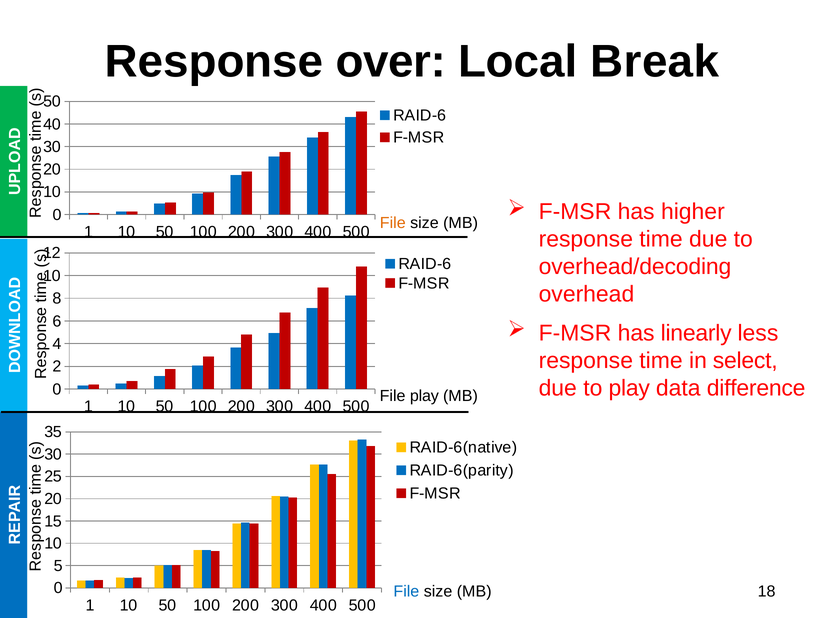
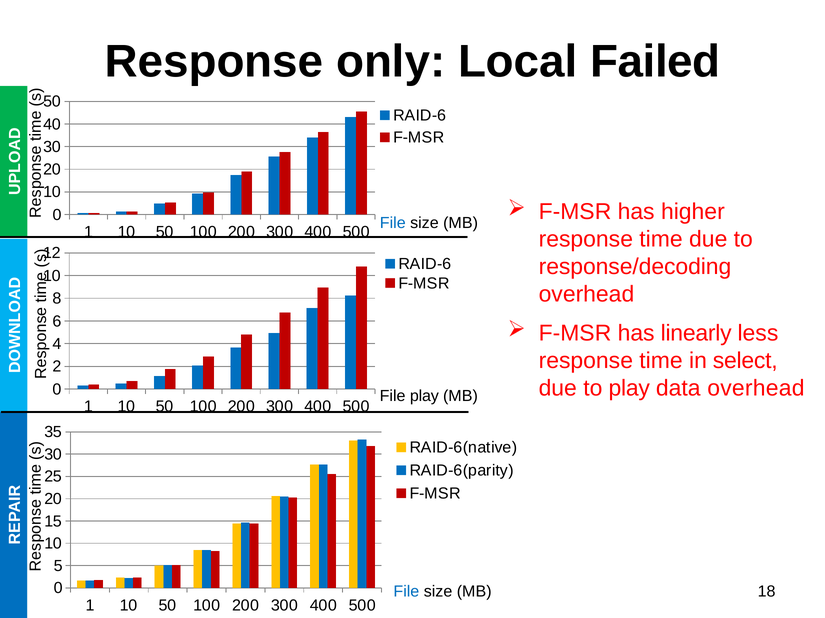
over: over -> only (391, 62)
Break: Break -> Failed (655, 62)
File colour: orange -> blue (393, 223)
overhead/decoding: overhead/decoding -> response/decoding (635, 267)
data difference: difference -> overhead (756, 389)
